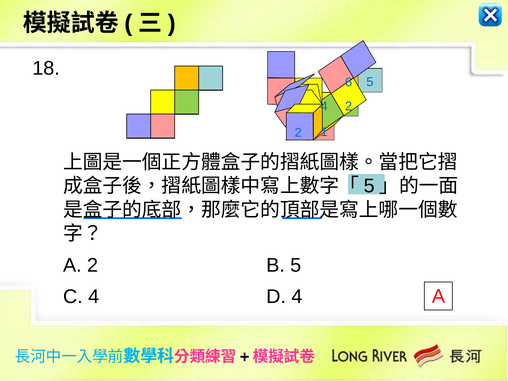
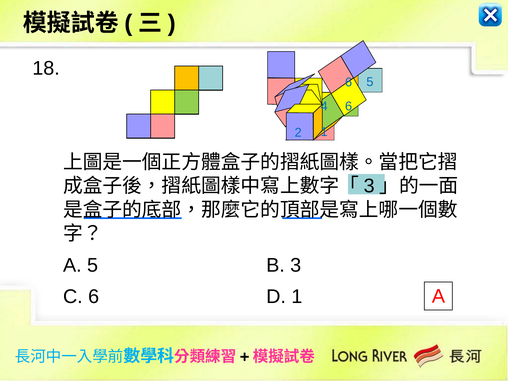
2: 2 -> 6 (349, 106)
5: 5 -> 3 (369, 186)
A 2: 2 -> 5 (93, 265)
B 5: 5 -> 3 (296, 265)
C 4: 4 -> 6 (94, 297)
D 4: 4 -> 1 (297, 297)
